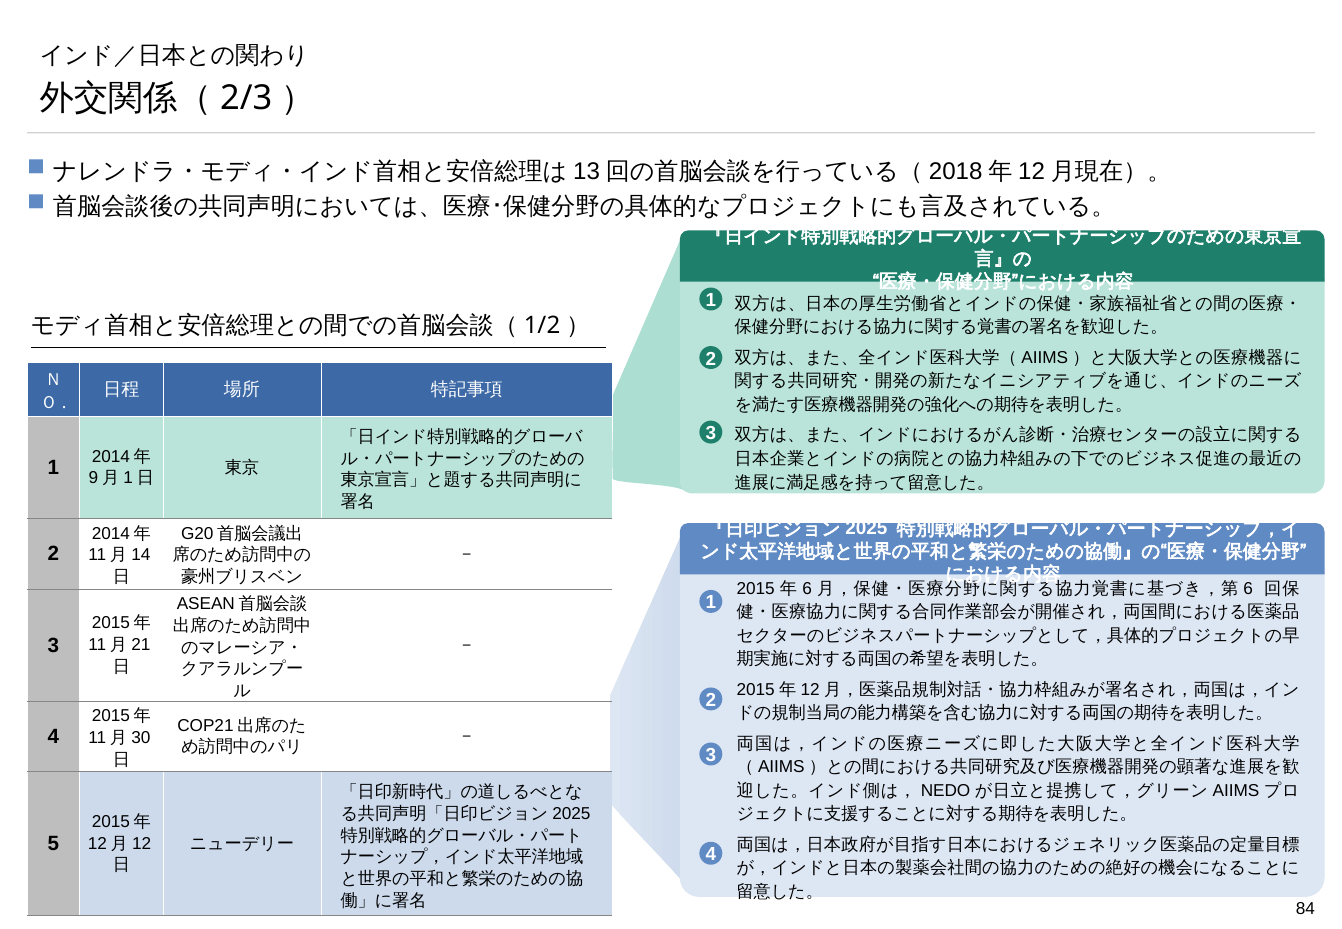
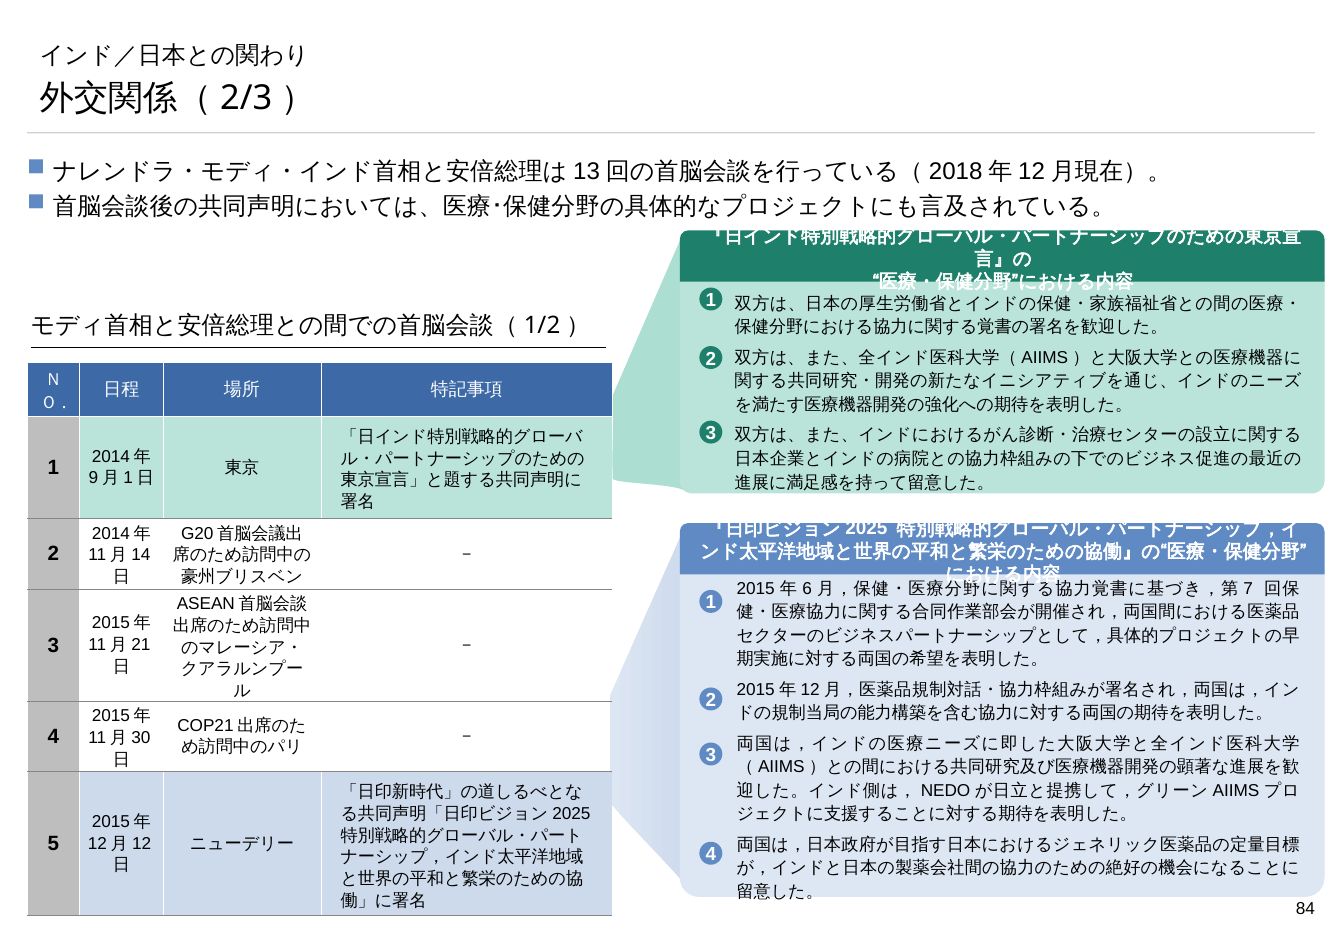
6: 6 -> 7 (1248, 589)
